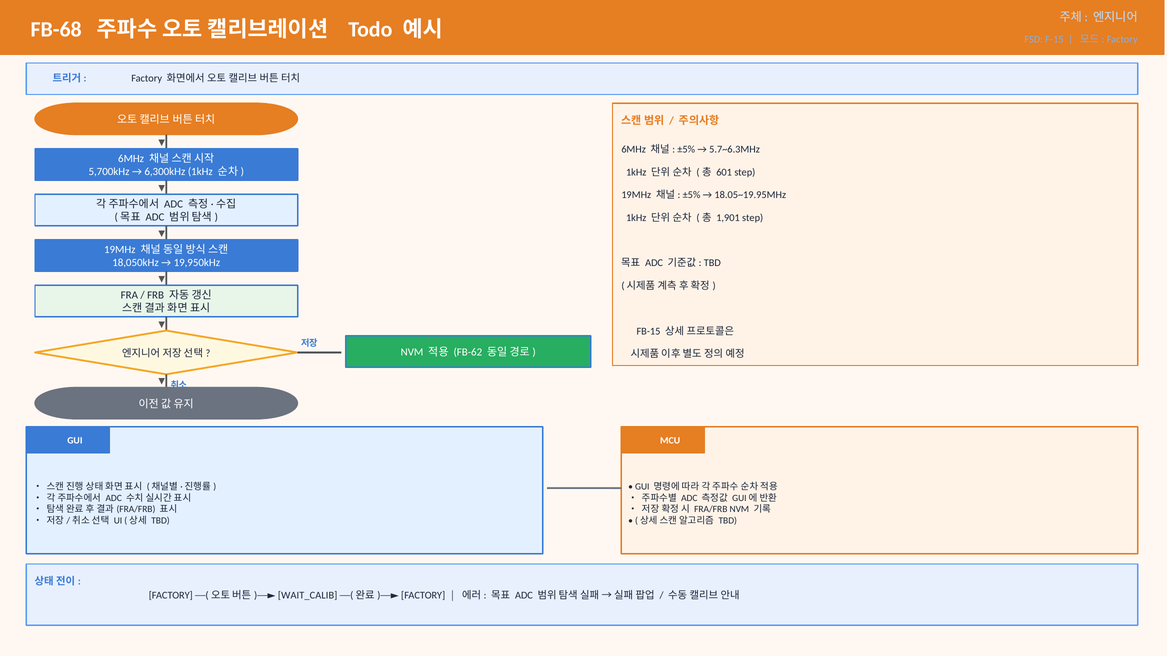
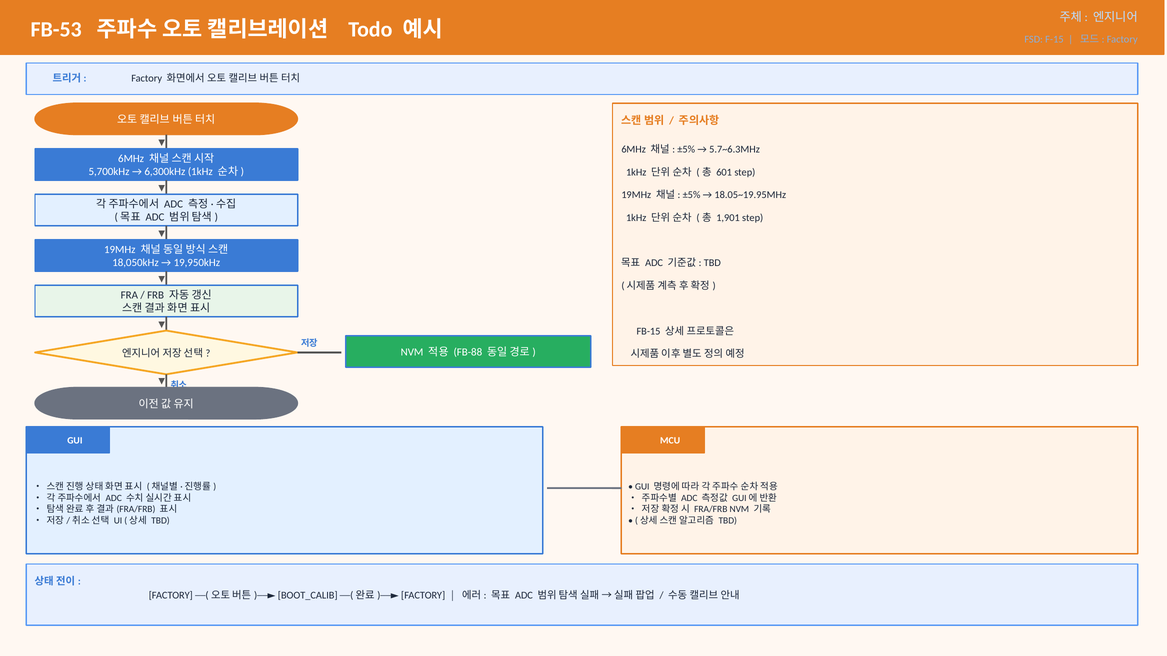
FB-68: FB-68 -> FB-53 (56, 30)
FB-62: FB-62 -> FB-88 (468, 353)
WAIT_CALIB: WAIT_CALIB -> BOOT_CALIB (308, 596)
